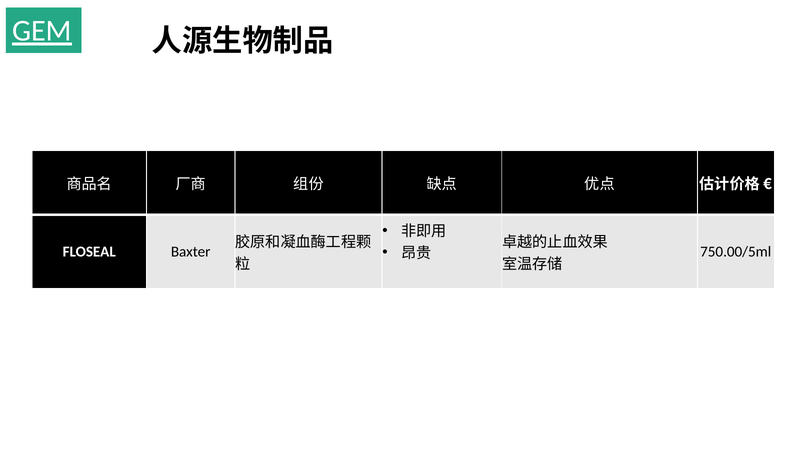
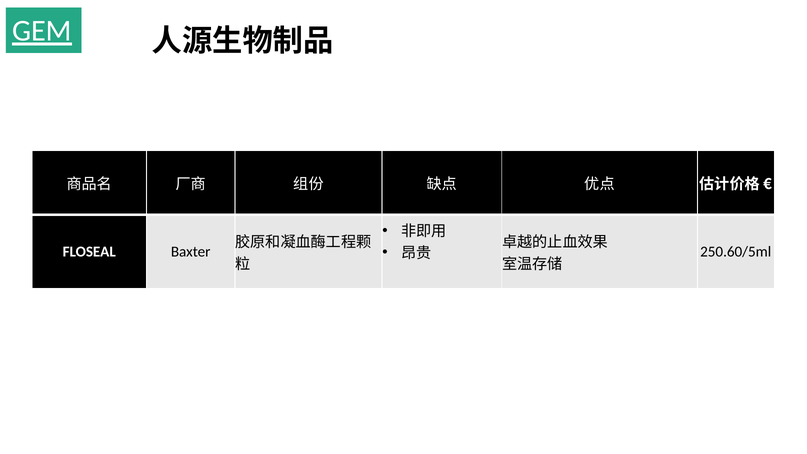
750.00/5ml: 750.00/5ml -> 250.60/5ml (736, 252)
